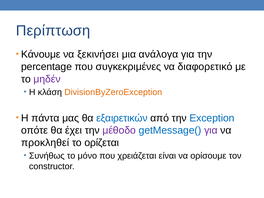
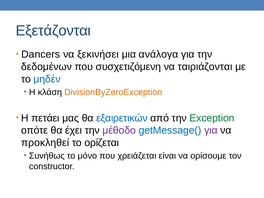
Περίπτωση: Περίπτωση -> Εξετάζονται (53, 31)
Κάνουμε: Κάνουμε -> Dancers (41, 54)
percentage: percentage -> δεδομένων (46, 67)
συγκεκριμένες: συγκεκριμένες -> συσχετιζόμενη (128, 67)
διαφορετικό: διαφορετικό -> ταιριάζονται (205, 67)
μηδέν colour: purple -> blue (47, 79)
πάντα: πάντα -> πετάει (45, 118)
Exception colour: blue -> green (212, 118)
